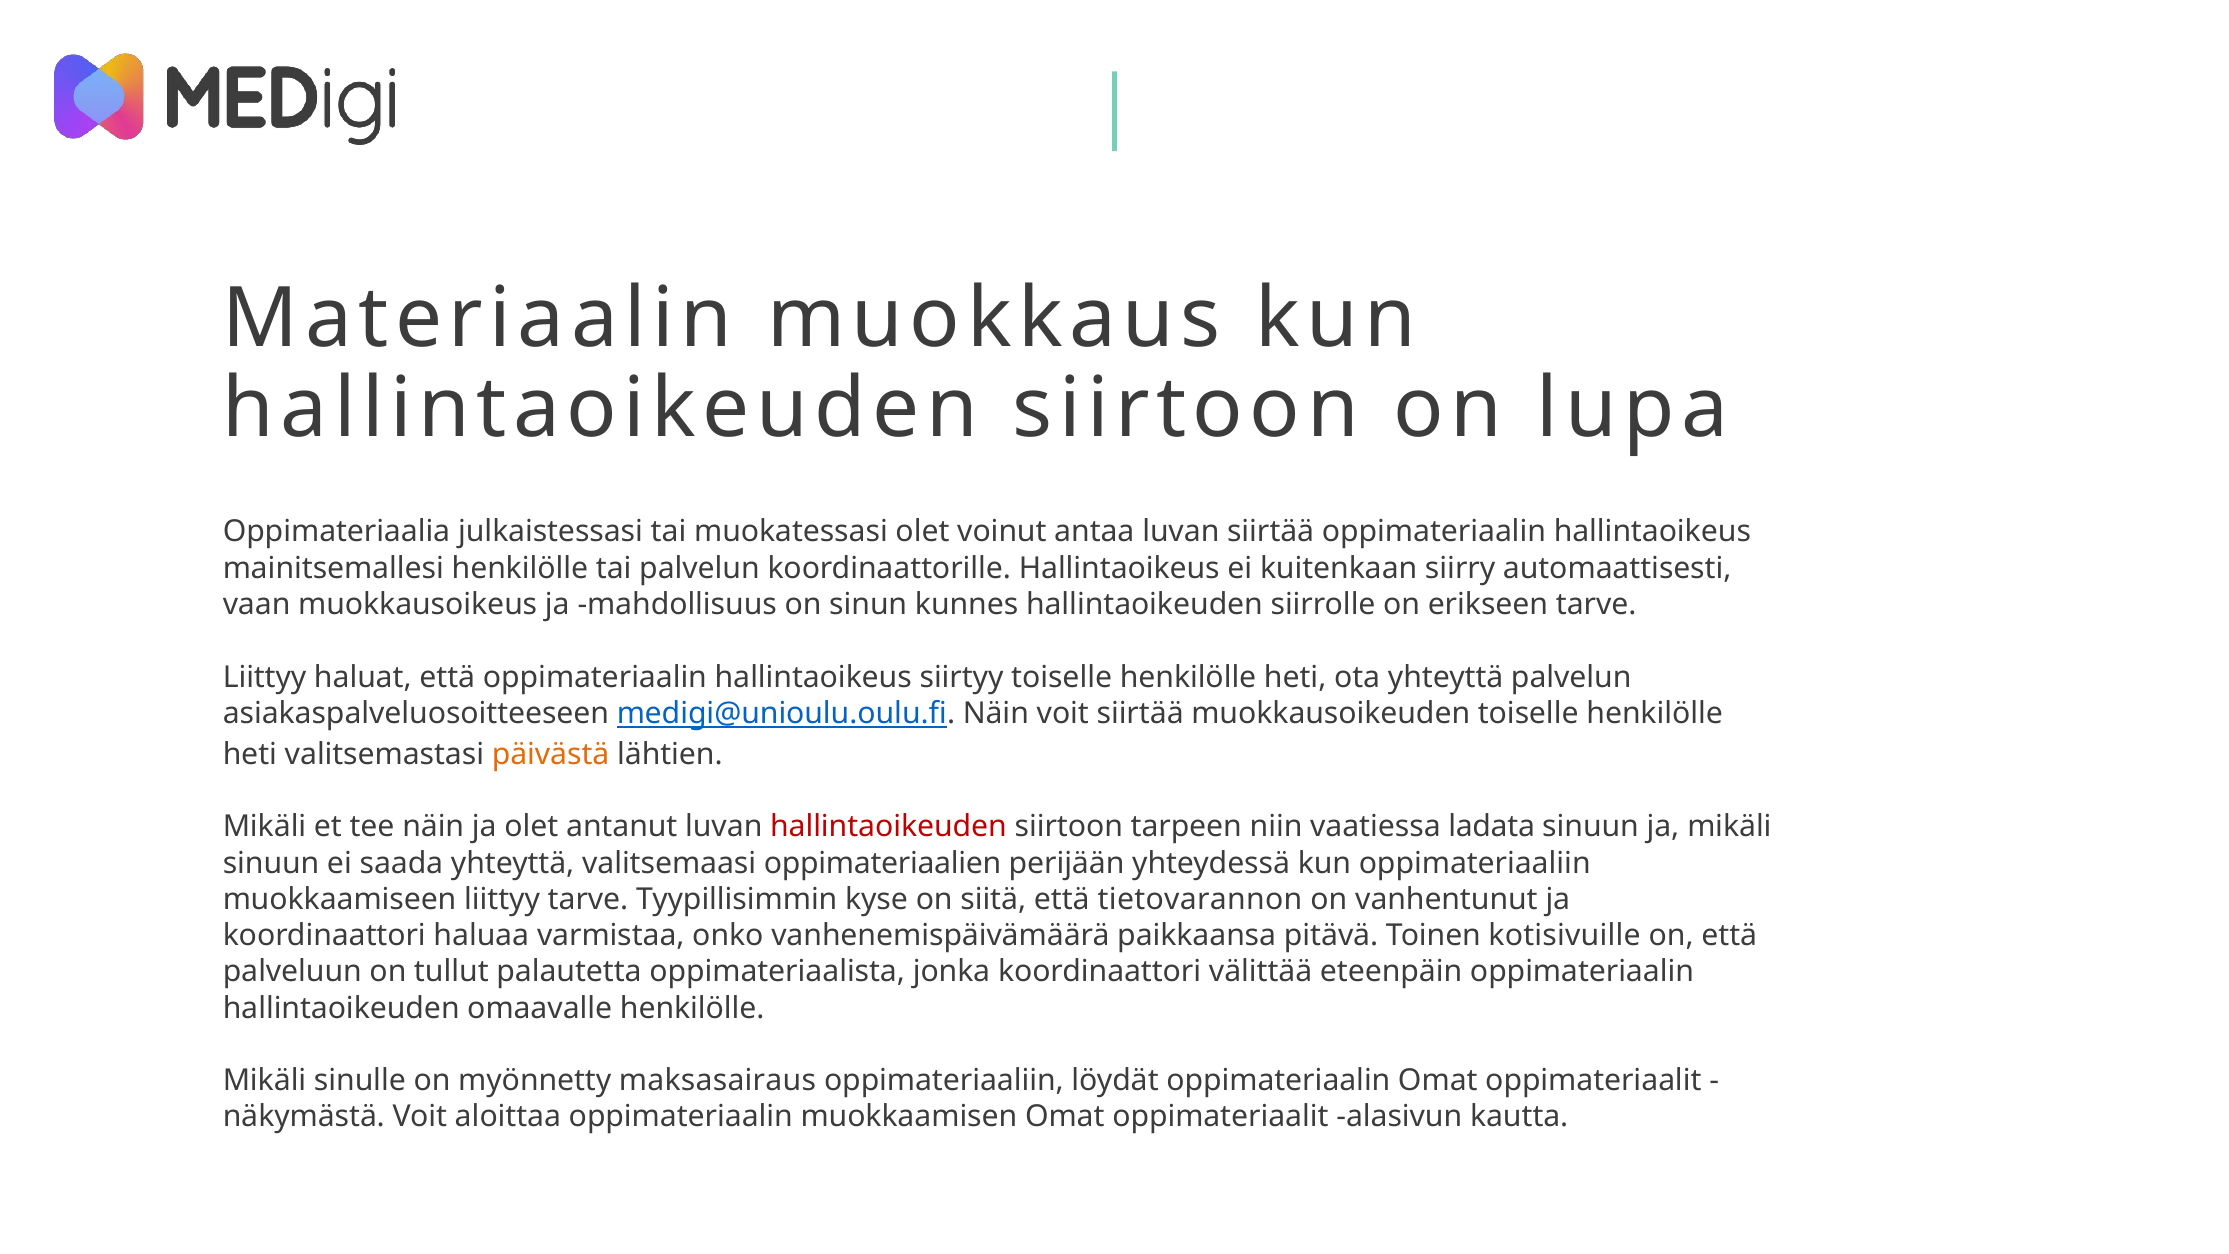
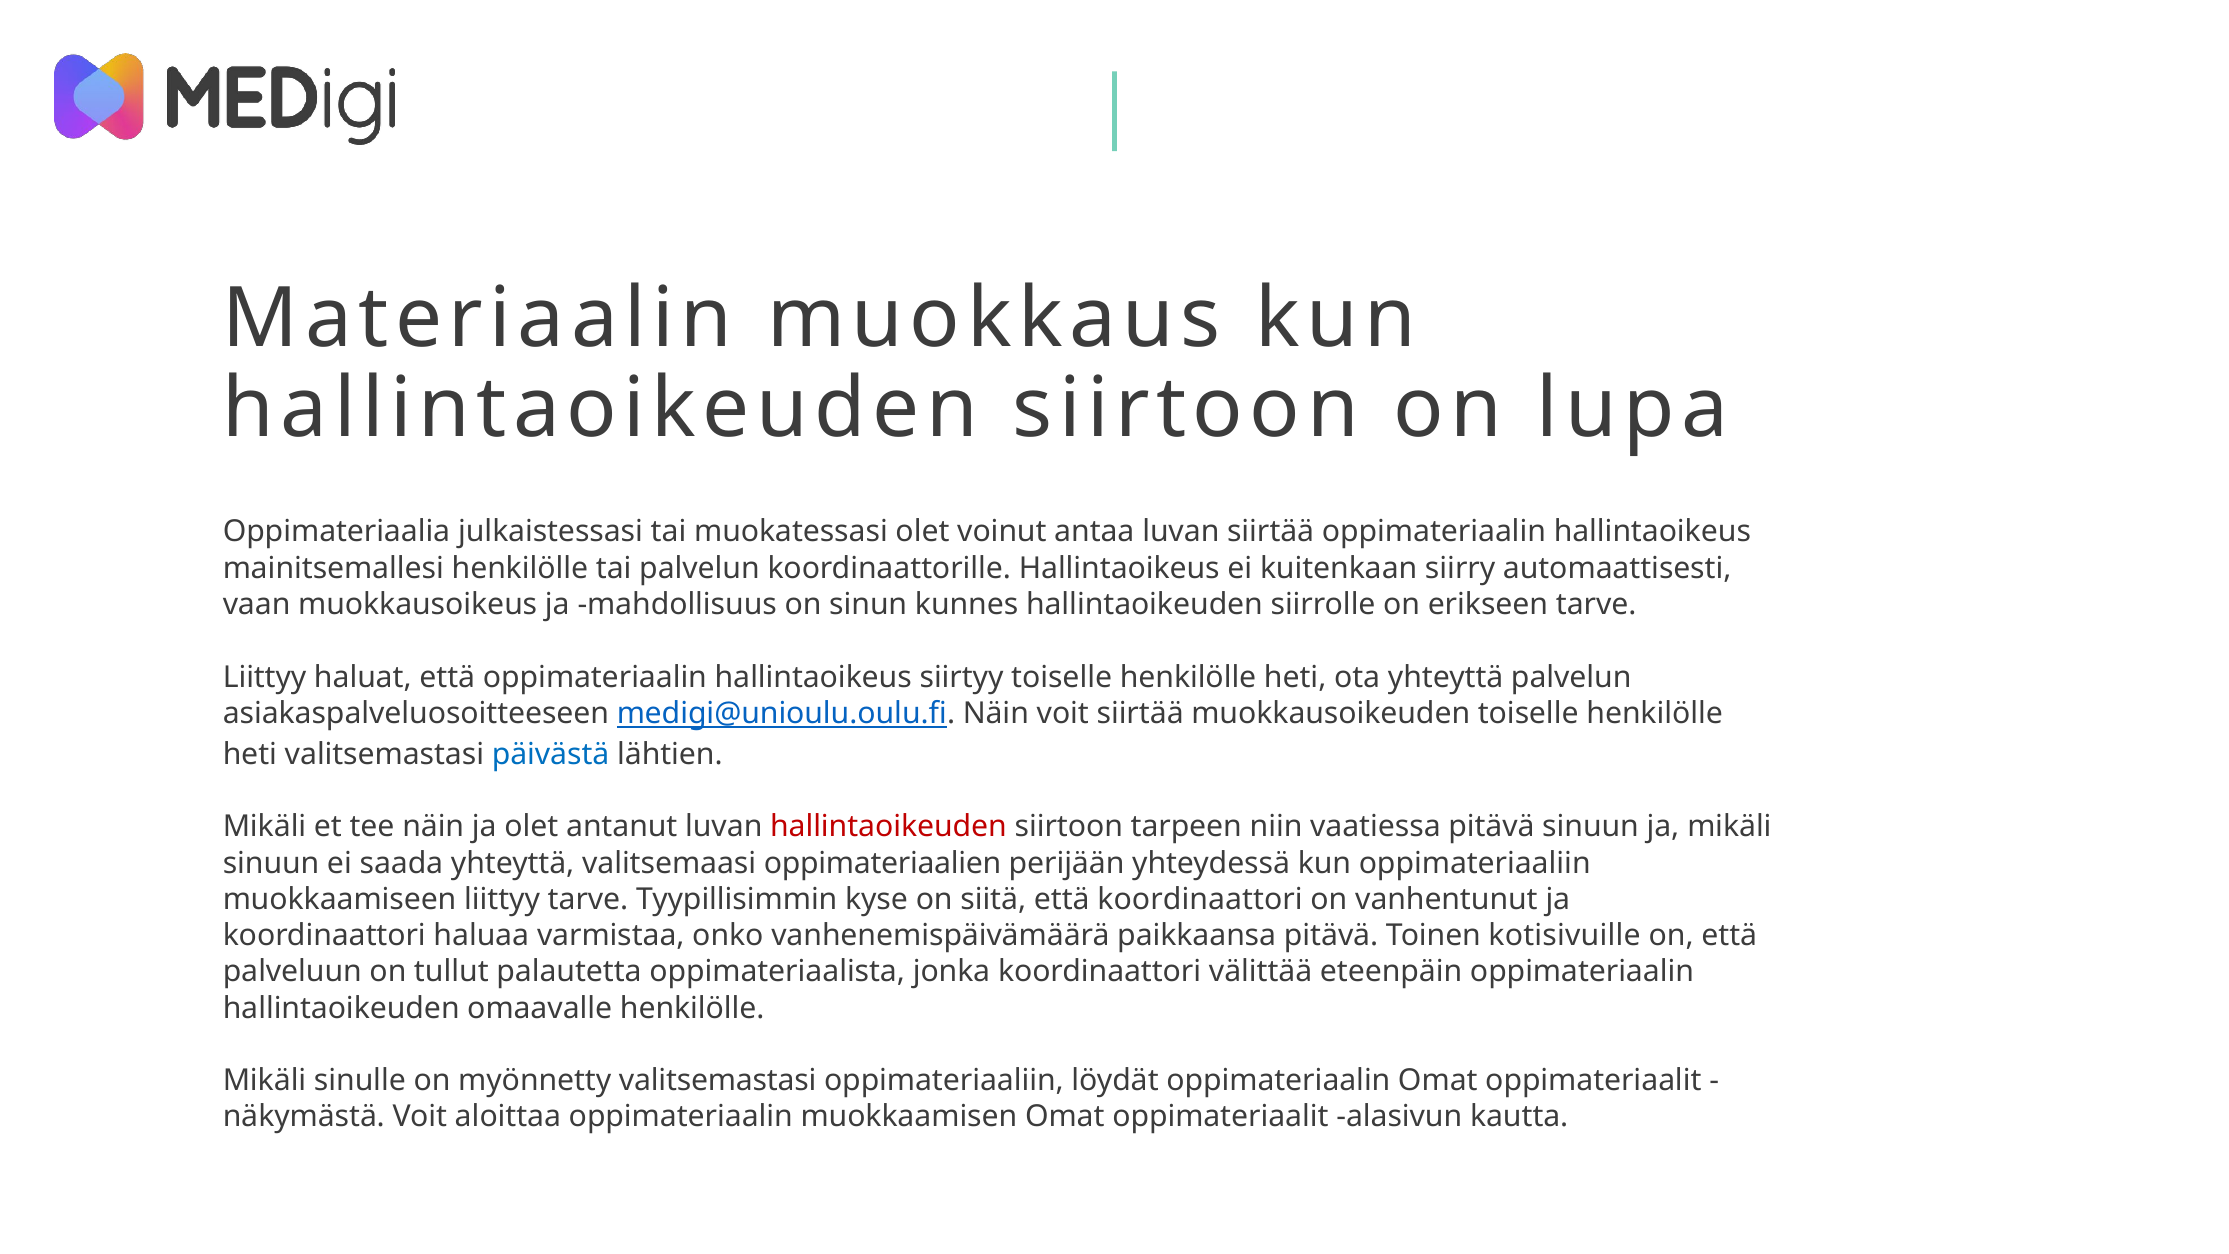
päivästä colour: orange -> blue (551, 754)
vaatiessa ladata: ladata -> pitävä (1491, 827)
että tietovarannon: tietovarannon -> koordinaattori (1200, 899)
myönnetty maksasairaus: maksasairaus -> valitsemastasi (718, 1081)
